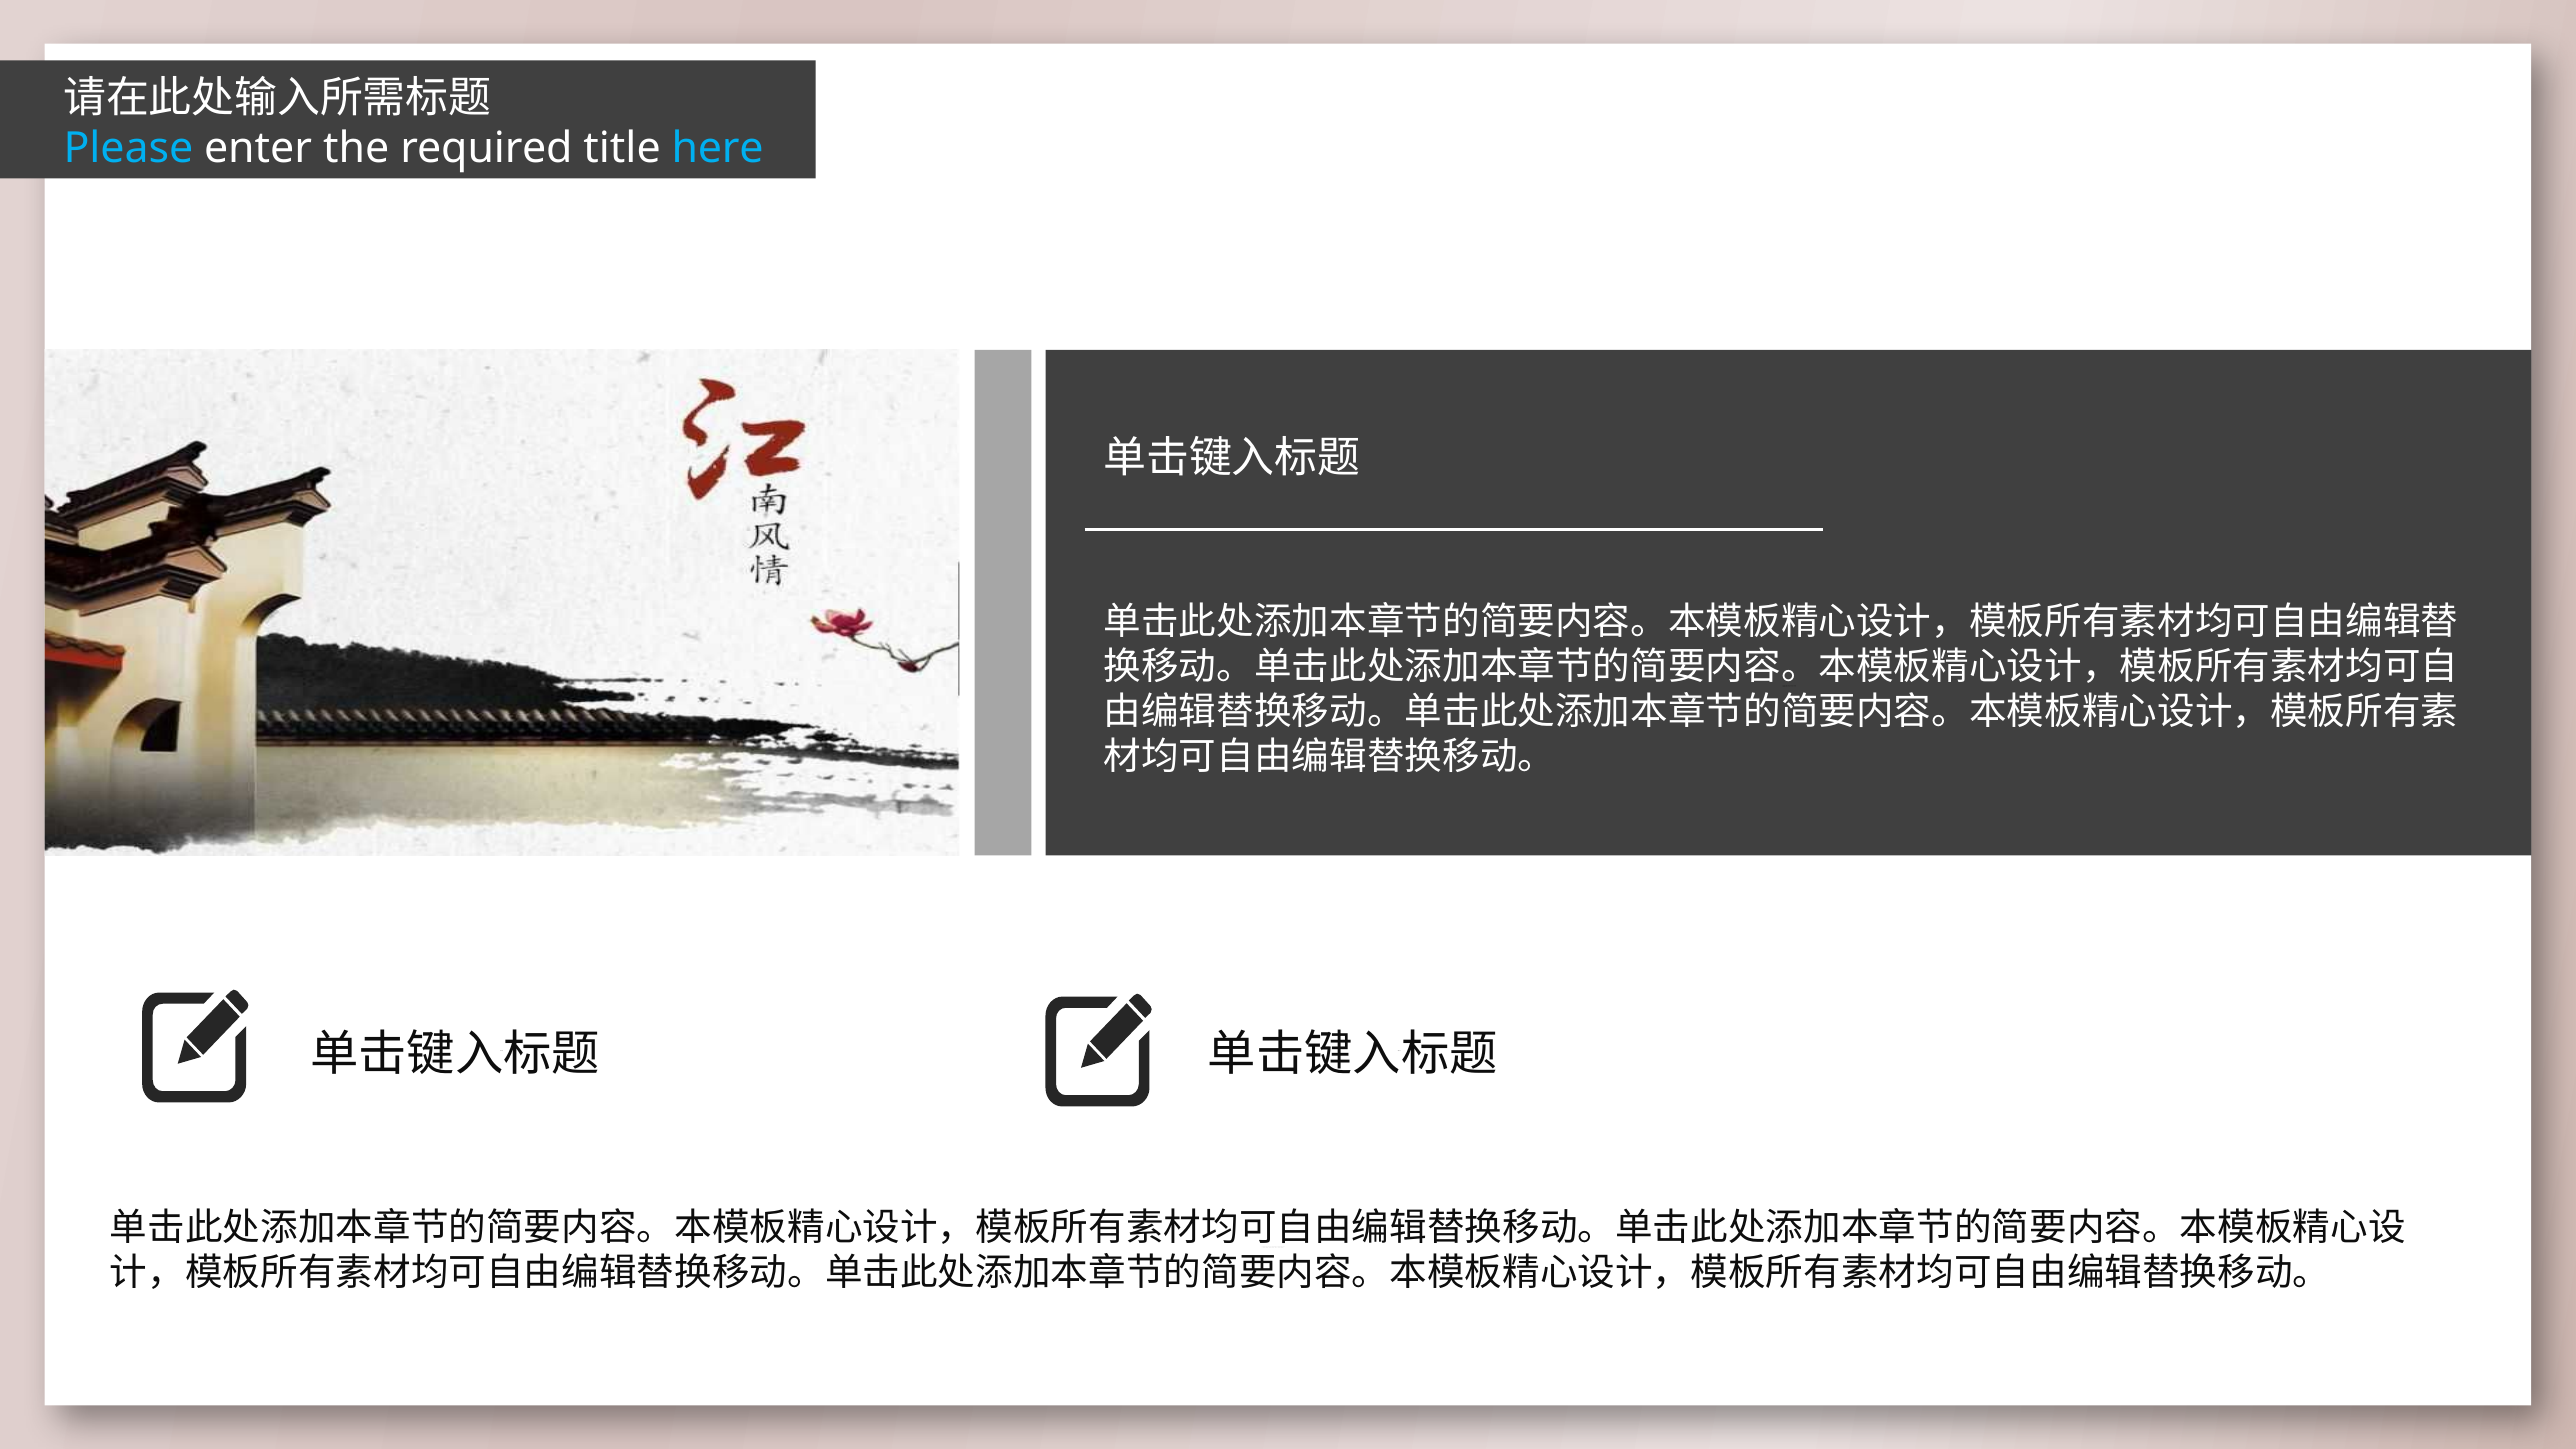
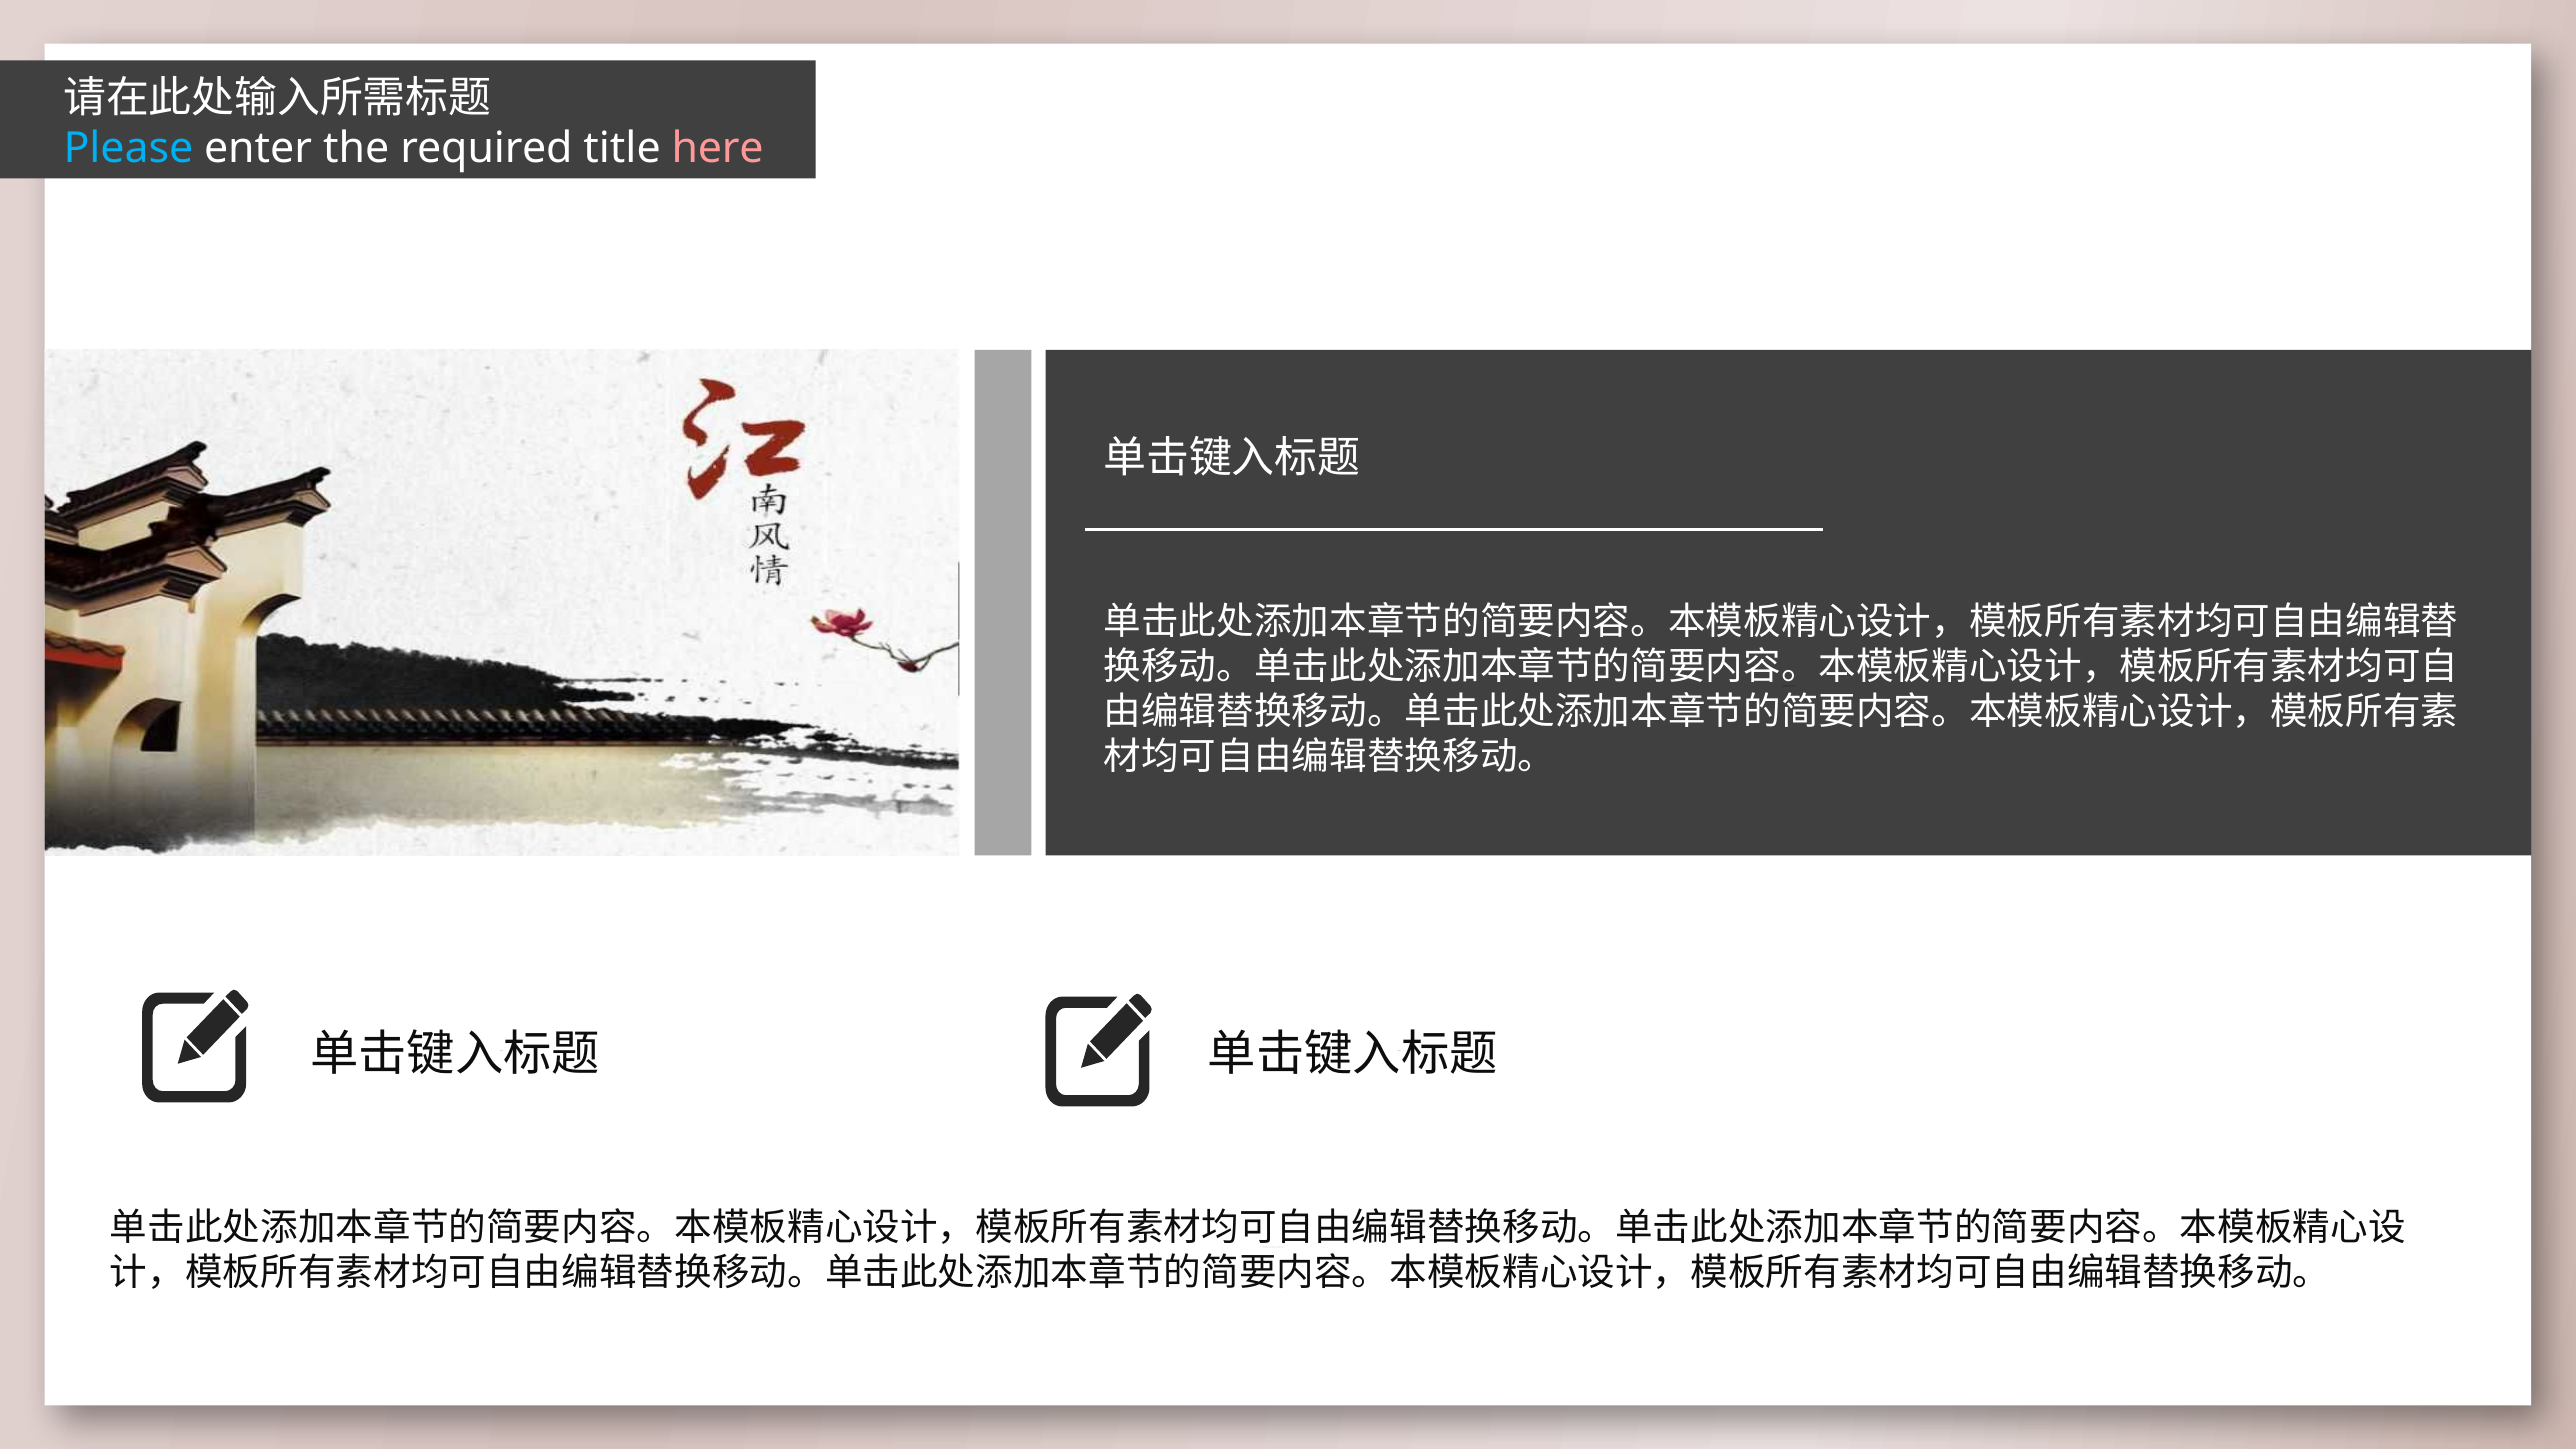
here colour: light blue -> pink (718, 149)
